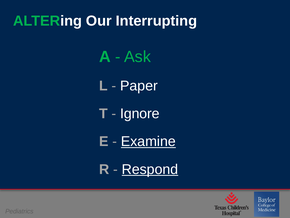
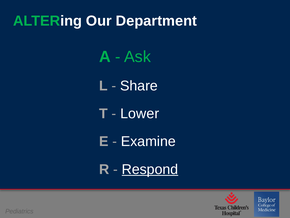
Interrupting: Interrupting -> Department (156, 21)
Paper: Paper -> Share (139, 86)
Ignore: Ignore -> Lower (140, 113)
Examine underline: present -> none (148, 141)
